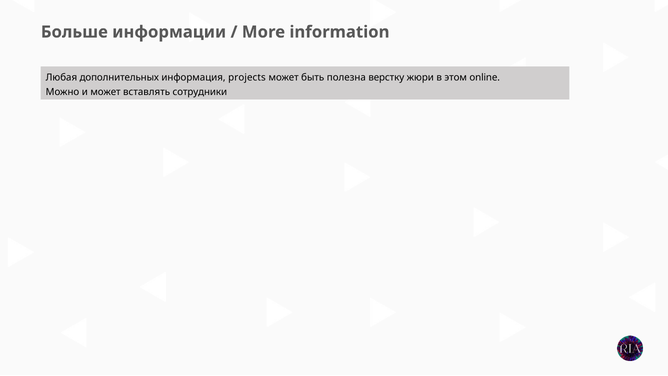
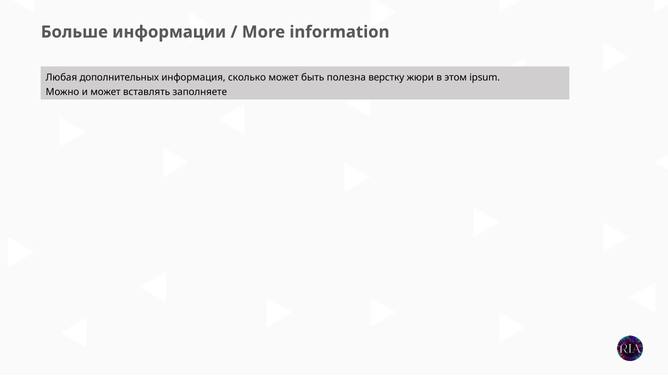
projects: projects -> сколько (247, 78)
online: online -> ipsum (485, 78)
сотрудники: сотрудники -> заполняете (200, 92)
